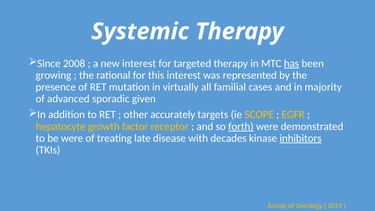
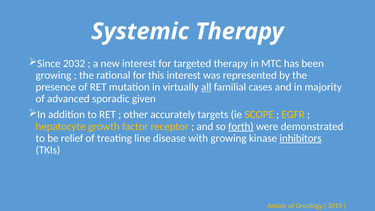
2008: 2008 -> 2032 (74, 63)
has underline: present -> none (291, 63)
all underline: none -> present (206, 87)
be were: were -> relief (72, 138)
late: late -> line (142, 138)
with decades: decades -> growing (228, 138)
